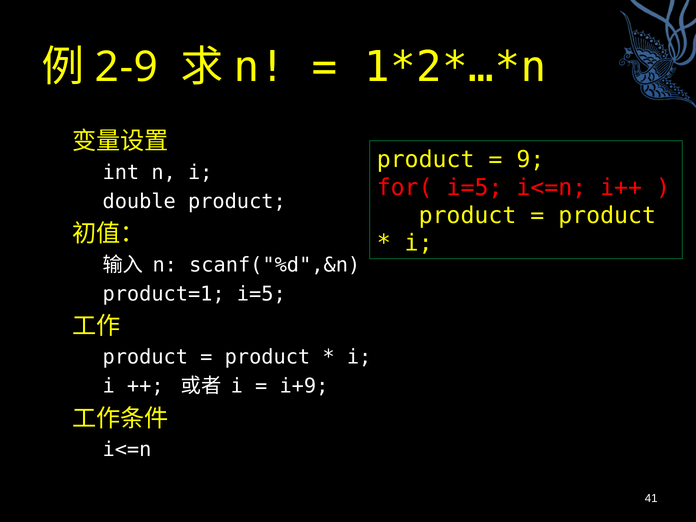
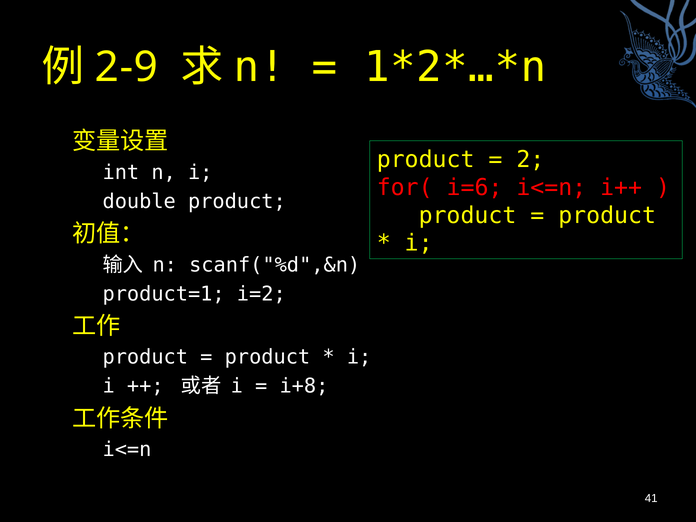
9: 9 -> 2 (530, 160)
for( i=5: i=5 -> i=6 (475, 188)
product=1 i=5: i=5 -> i=2 (261, 294)
i+9: i+9 -> i+8 (304, 386)
